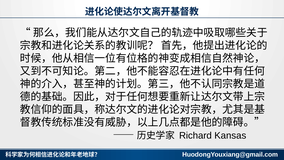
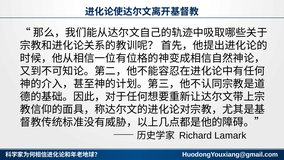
Kansas: Kansas -> Lamark (230, 135)
